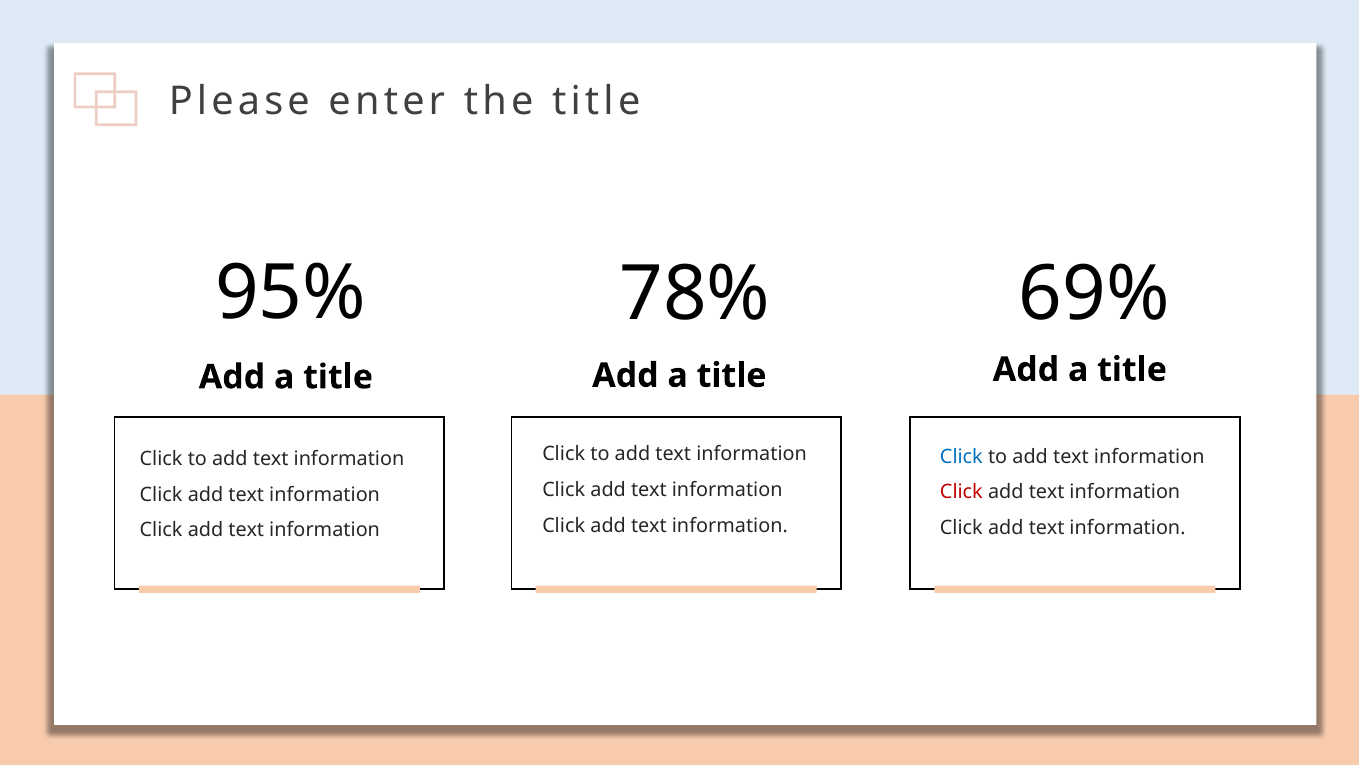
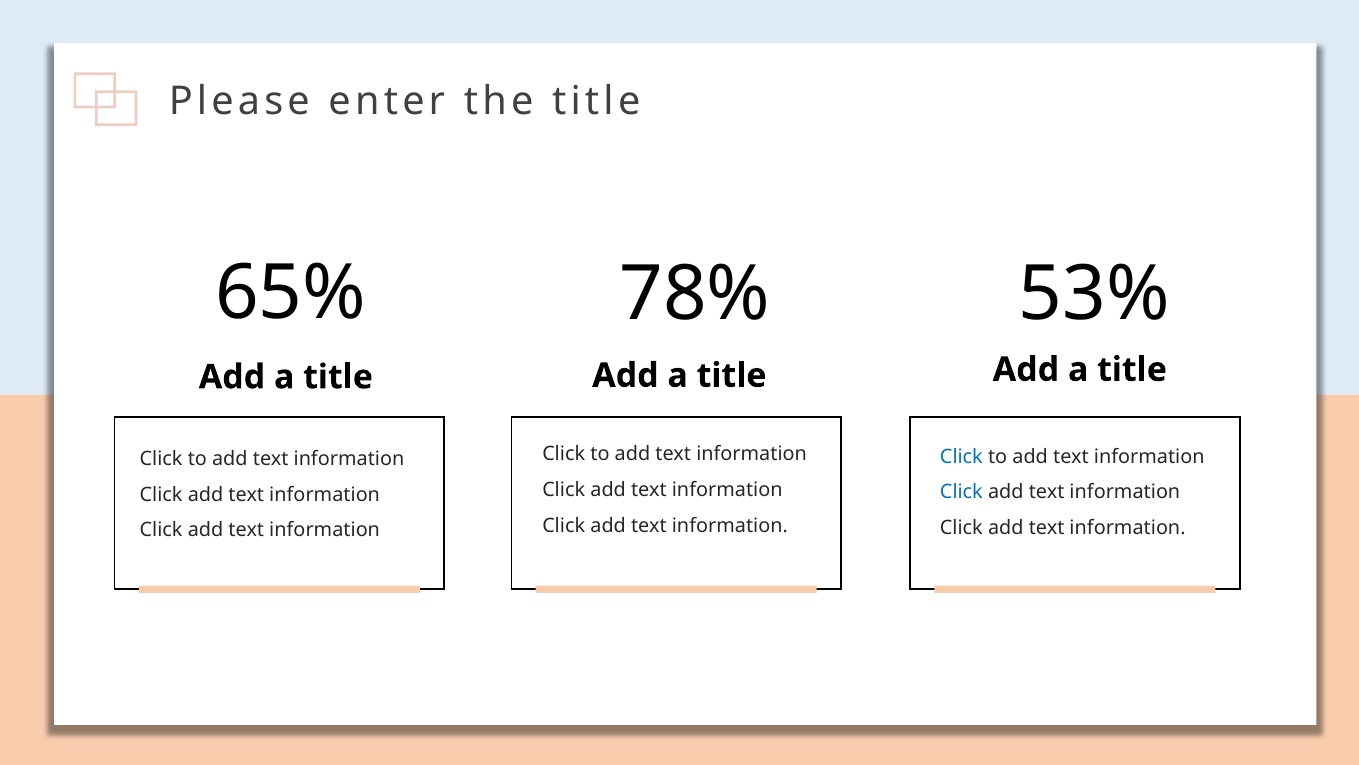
95%: 95% -> 65% (291, 293)
69%: 69% -> 53% (1094, 294)
Click colour: red -> blue (961, 492)
